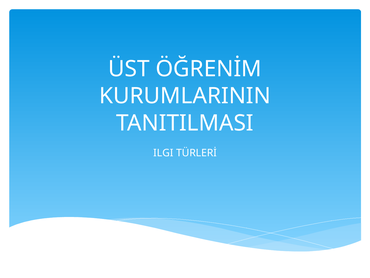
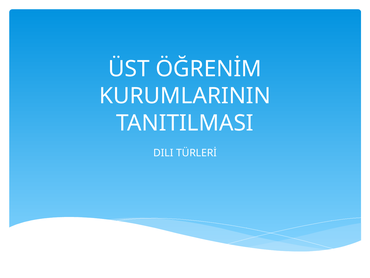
ILGI: ILGI -> DILI (163, 153)
